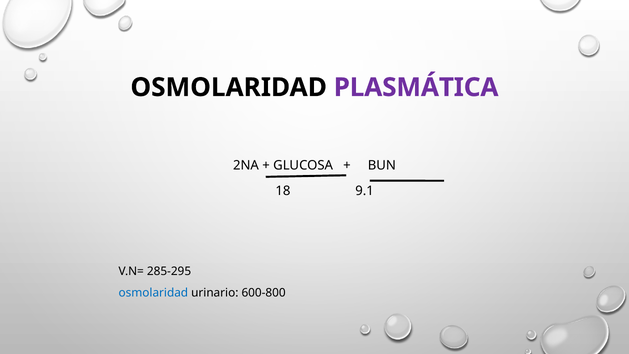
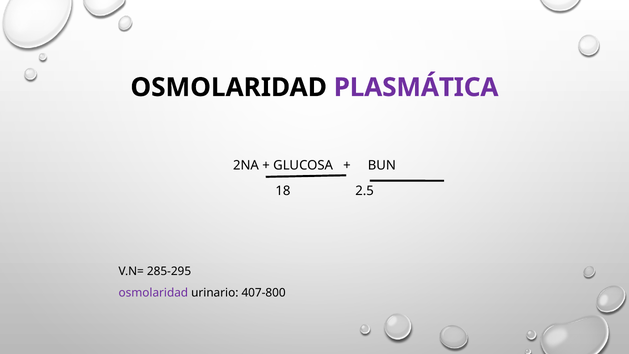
9.1: 9.1 -> 2.5 (365, 191)
osmolaridad colour: blue -> purple (153, 293)
600-800: 600-800 -> 407-800 (264, 293)
